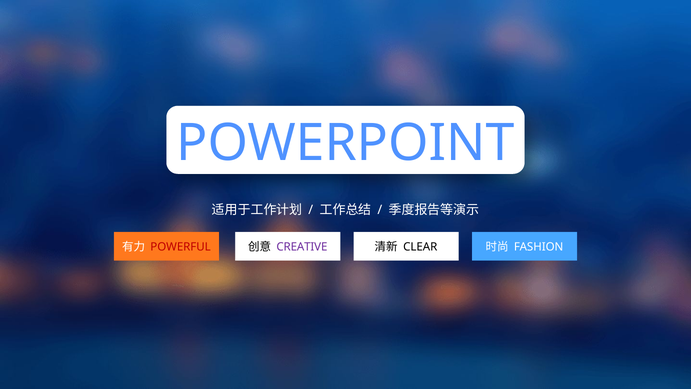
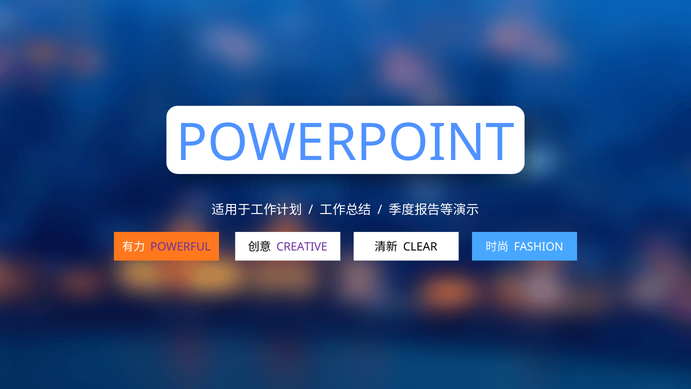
POWERFUL colour: red -> purple (181, 247)
